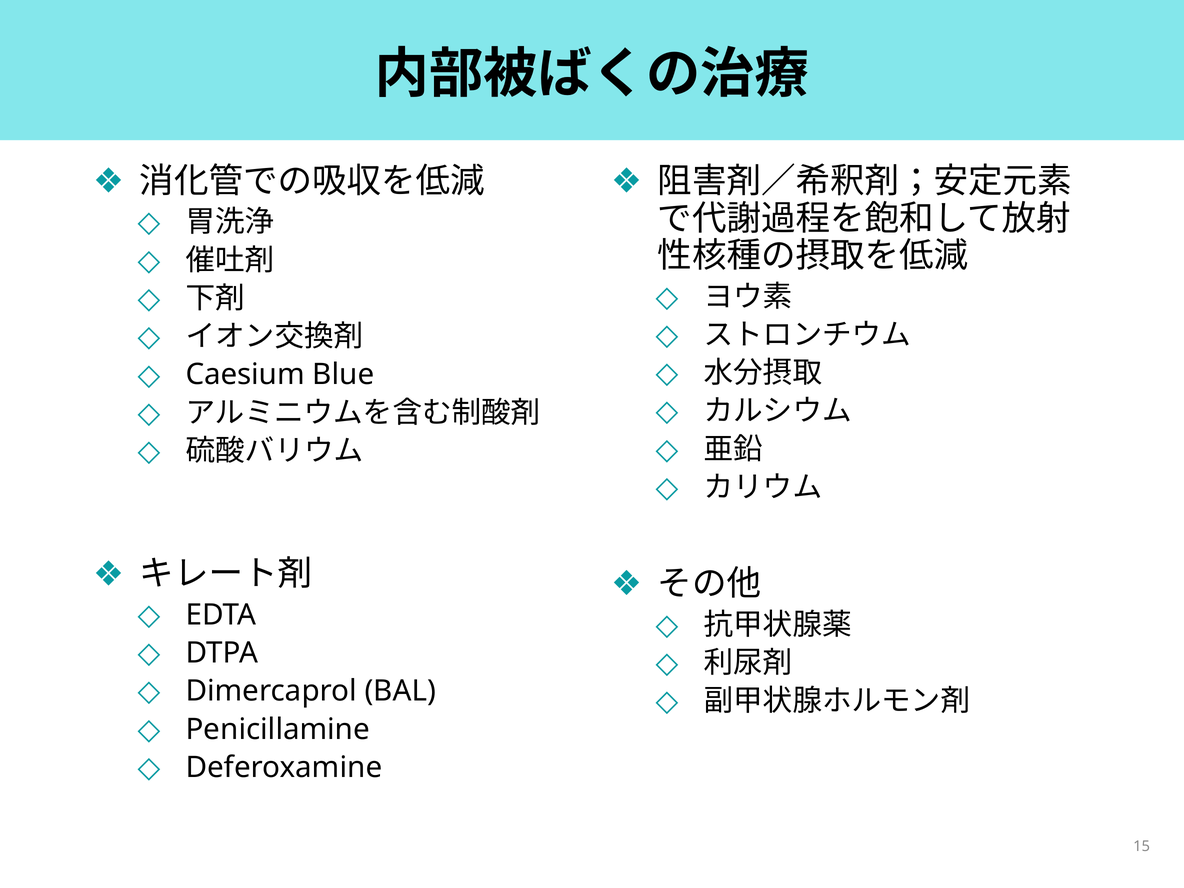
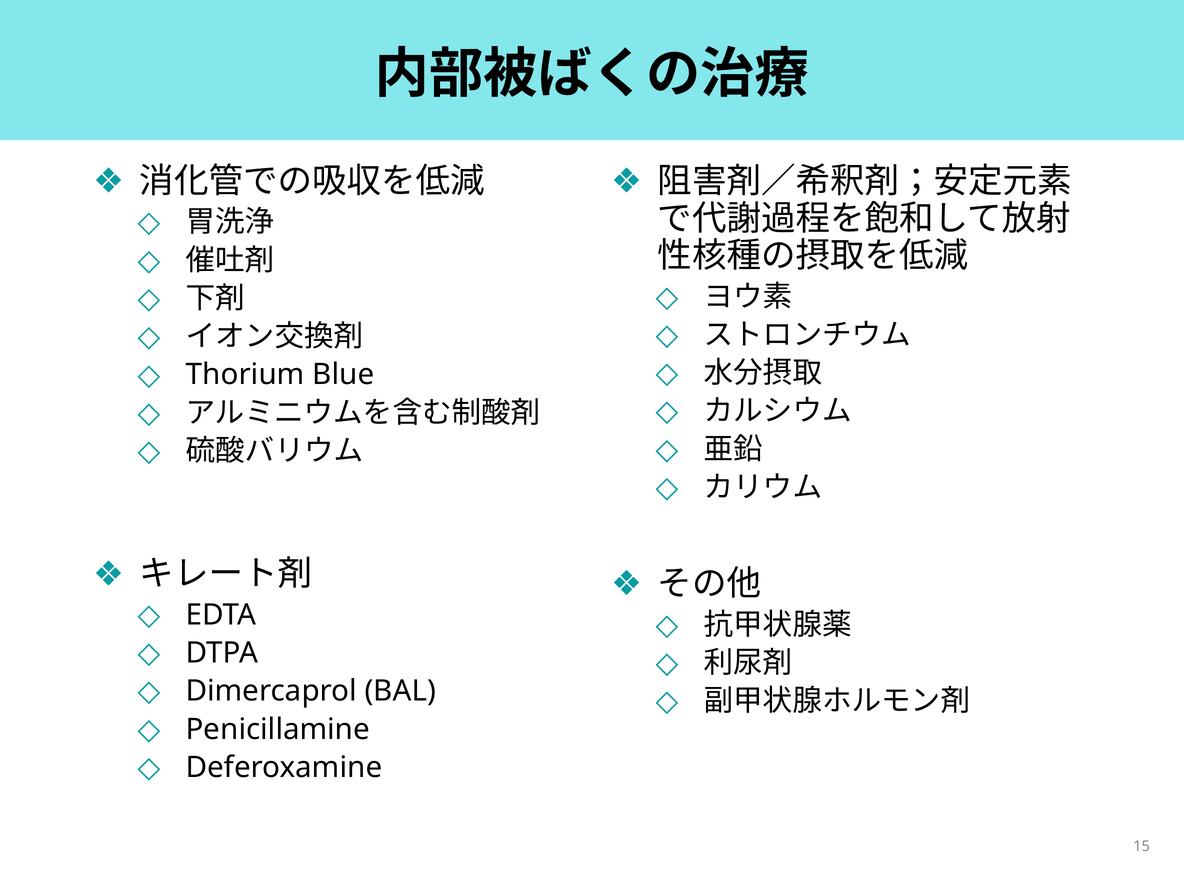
Caesium: Caesium -> Thorium (245, 375)
